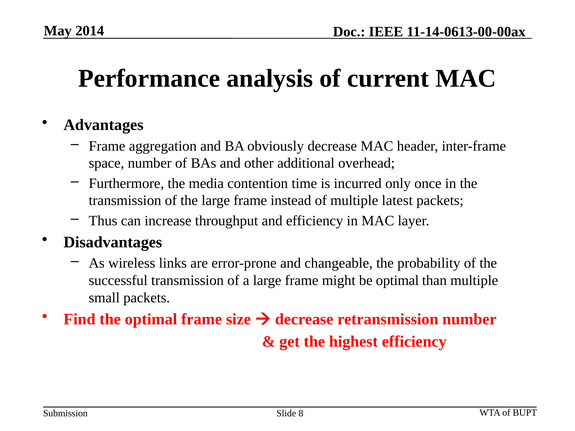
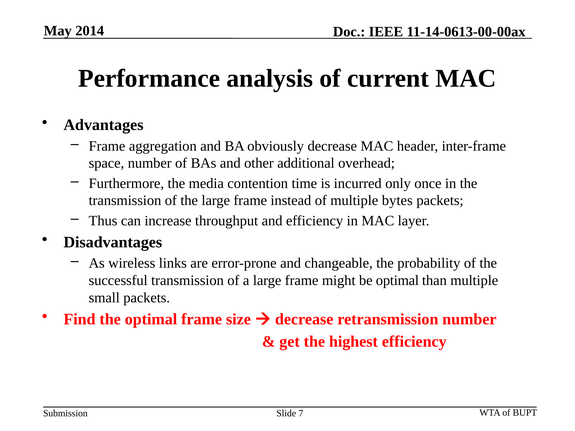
latest: latest -> bytes (397, 201)
8: 8 -> 7 (301, 414)
